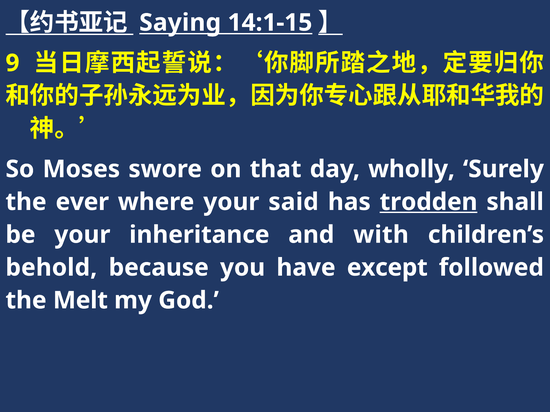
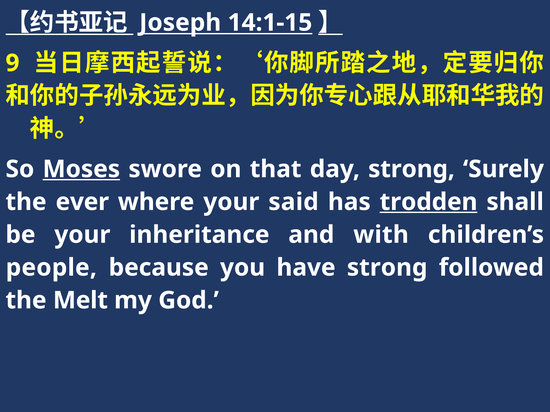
Saying: Saying -> Joseph (180, 23)
Moses underline: none -> present (81, 169)
day wholly: wholly -> strong (411, 169)
behold: behold -> people (51, 268)
have except: except -> strong (387, 268)
